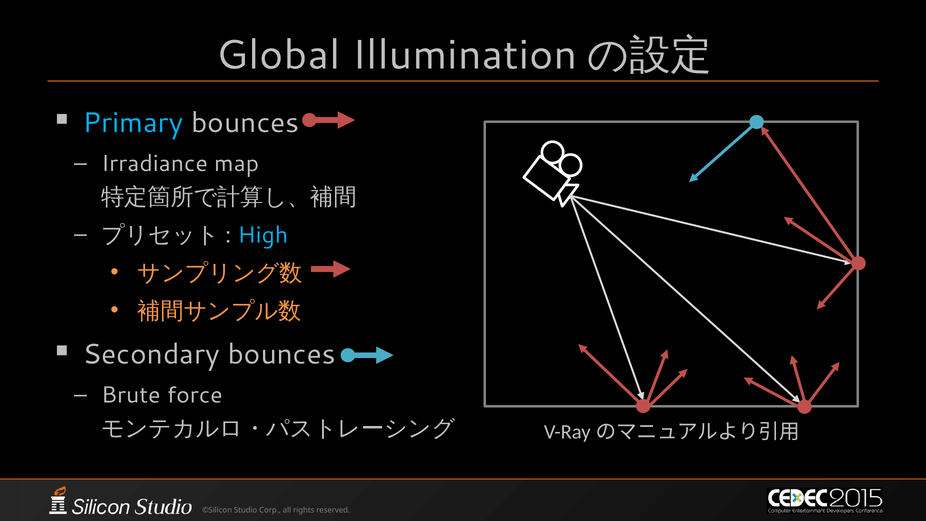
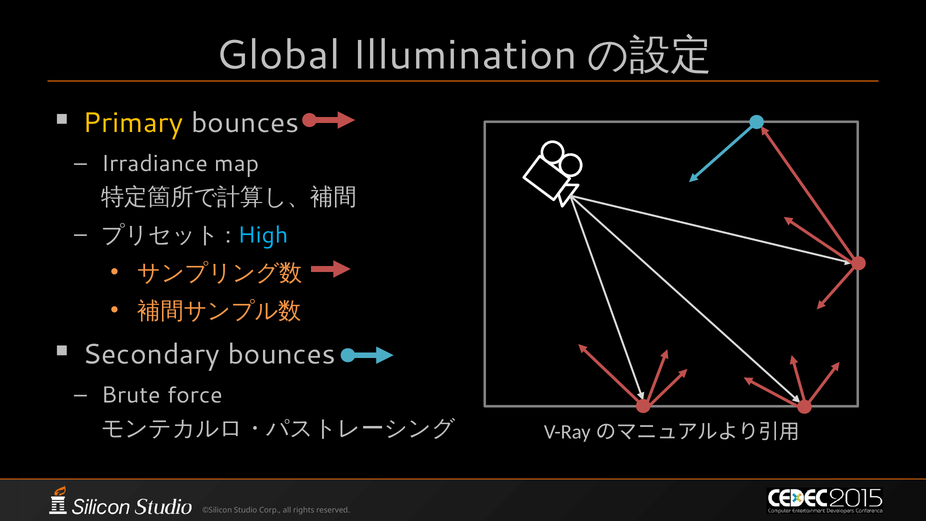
Primary colour: light blue -> yellow (133, 123)
